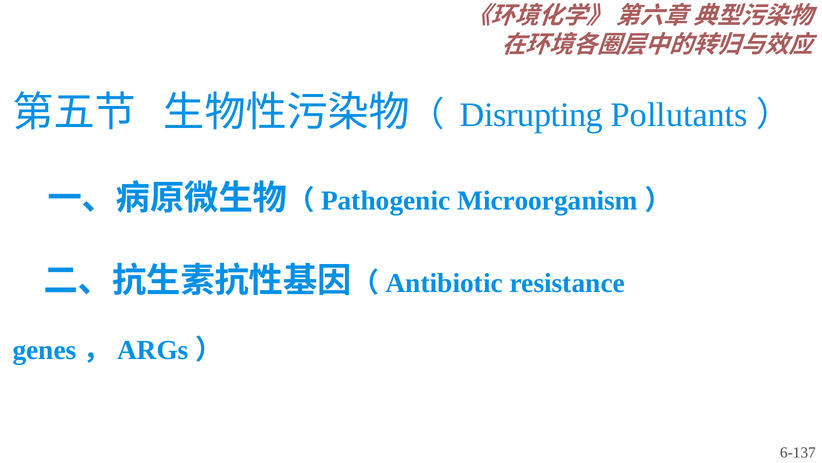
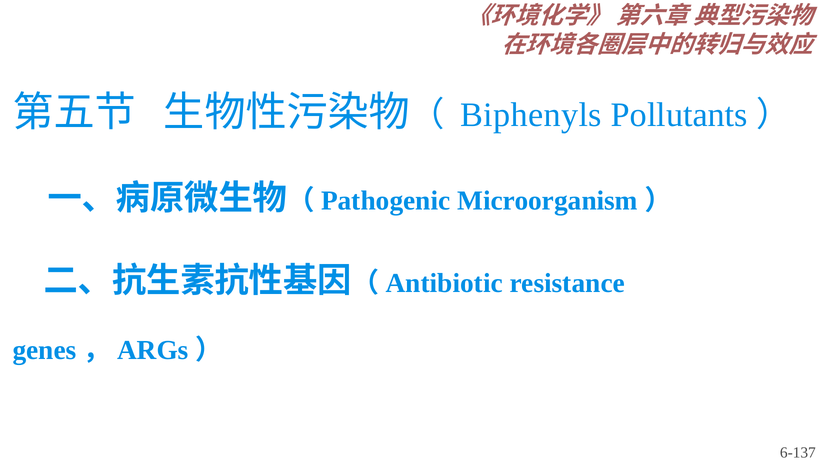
Disrupting: Disrupting -> Biphenyls (531, 115)
